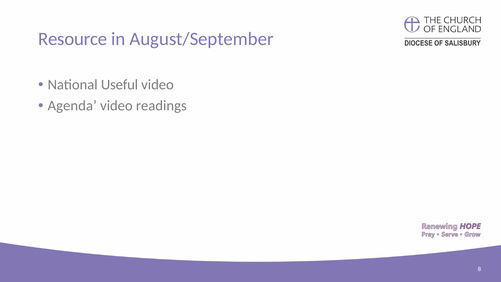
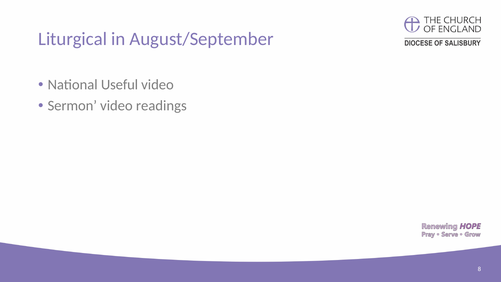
Resource: Resource -> Liturgical (73, 39)
Agenda: Agenda -> Sermon (72, 106)
